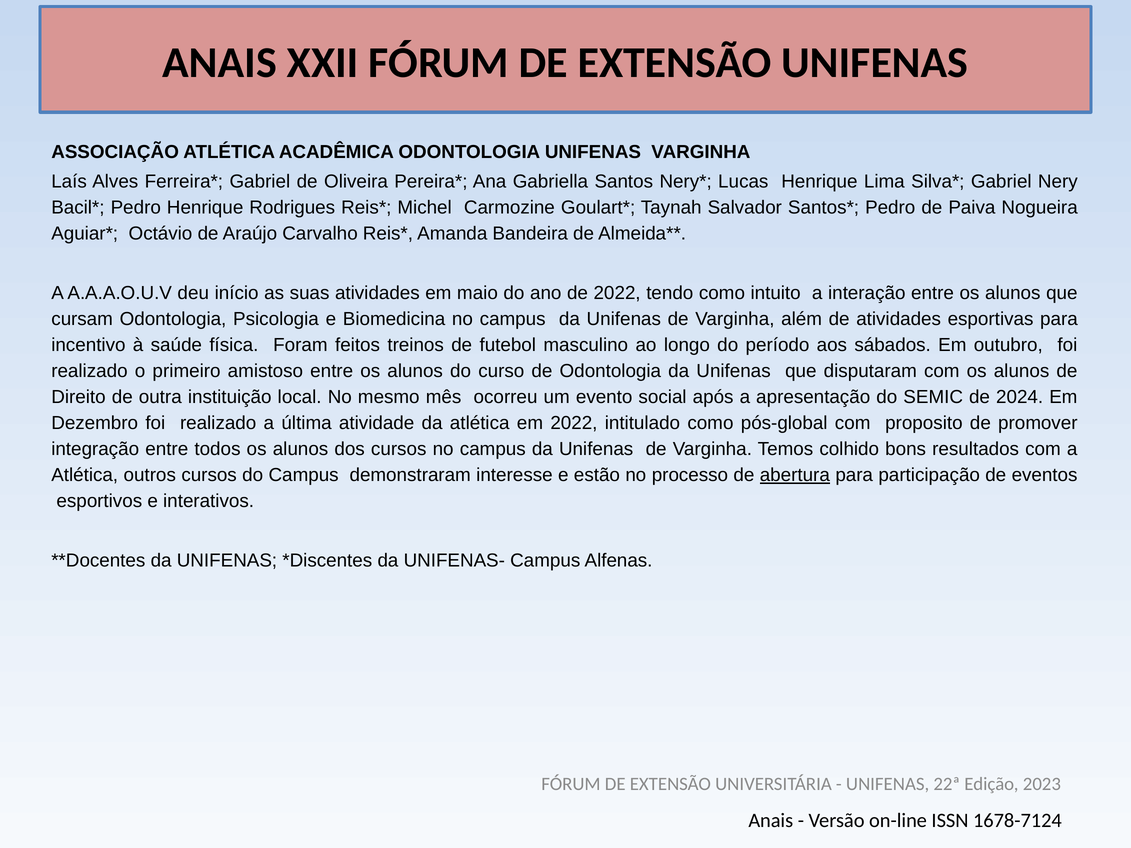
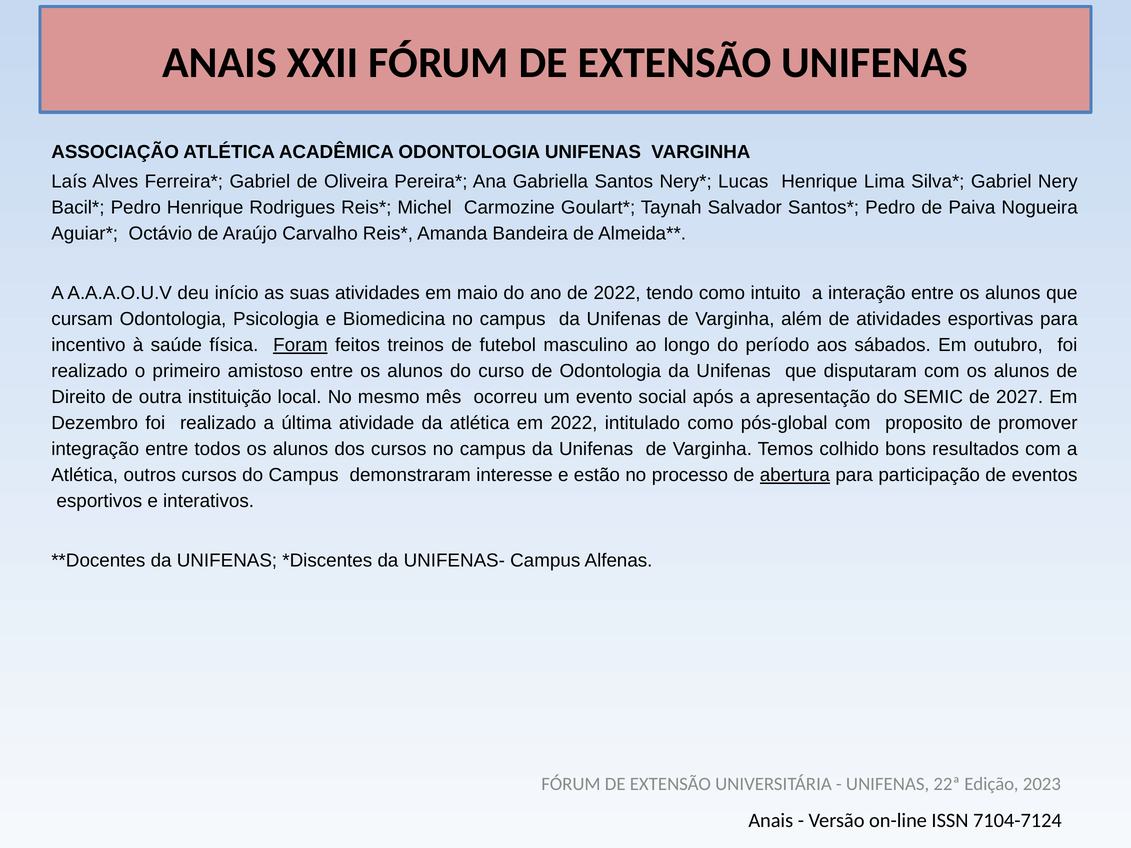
Foram underline: none -> present (300, 345)
2024: 2024 -> 2027 (1020, 397)
1678-7124: 1678-7124 -> 7104-7124 (1017, 821)
